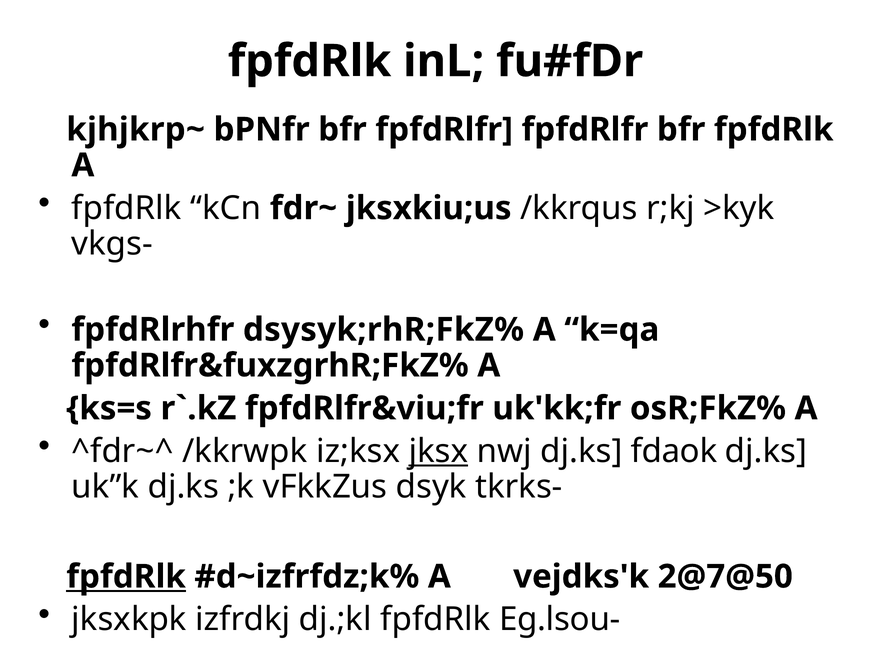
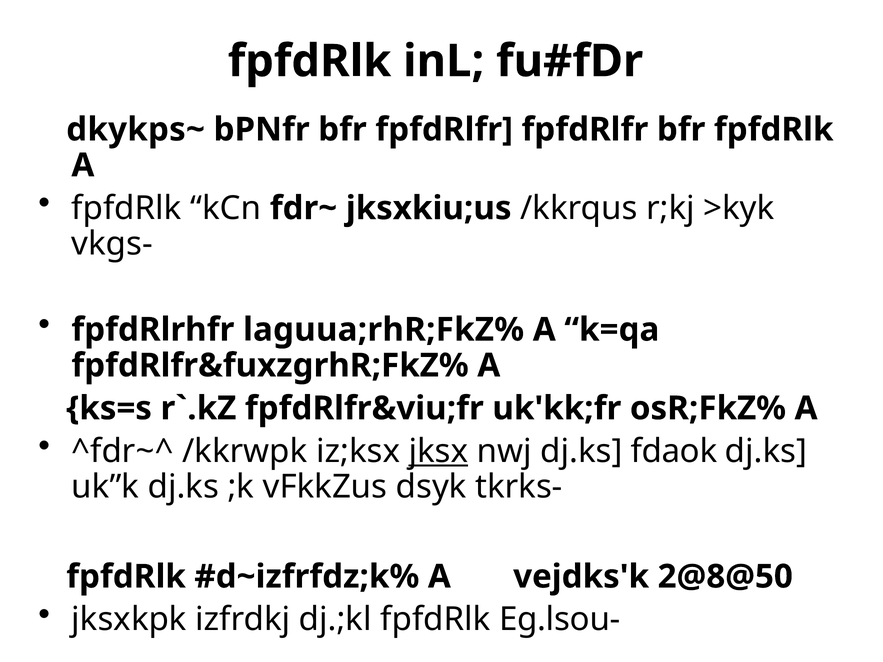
kjhjkrp~: kjhjkrp~ -> dkykps~ (136, 130)
dsysyk;rhR;FkZ%: dsysyk;rhR;FkZ% -> laguua;rhR;FkZ% (384, 330)
fpfdRlk underline: present -> none (126, 577)
2@7@50: 2@7@50 -> 2@8@50 (725, 577)
